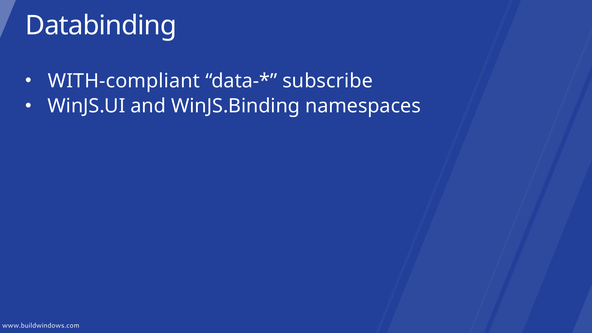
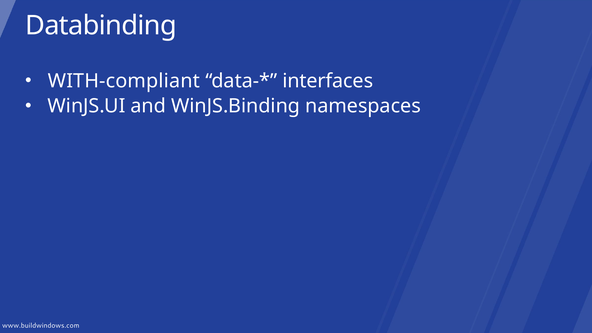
subscribe: subscribe -> interfaces (328, 81)
